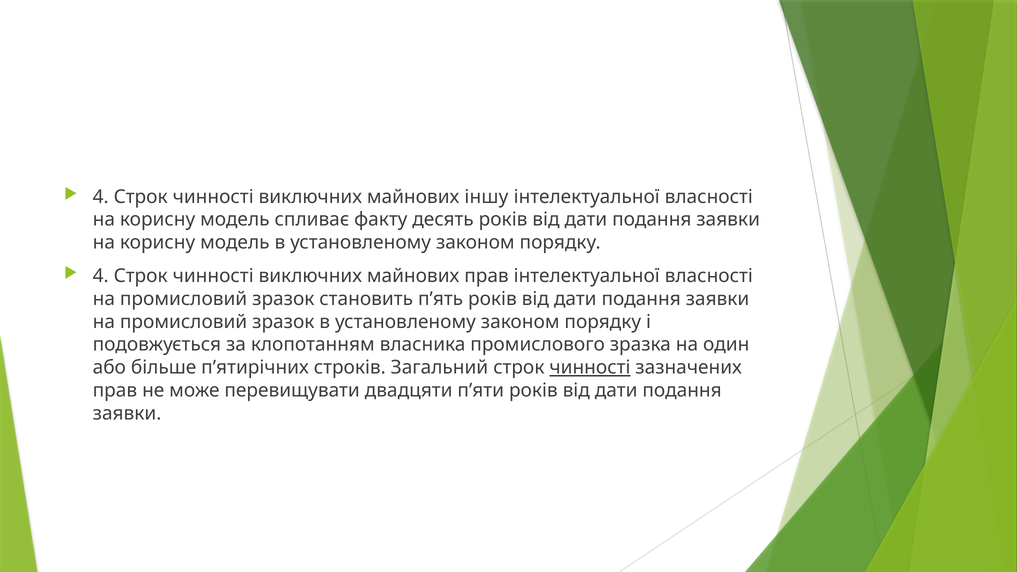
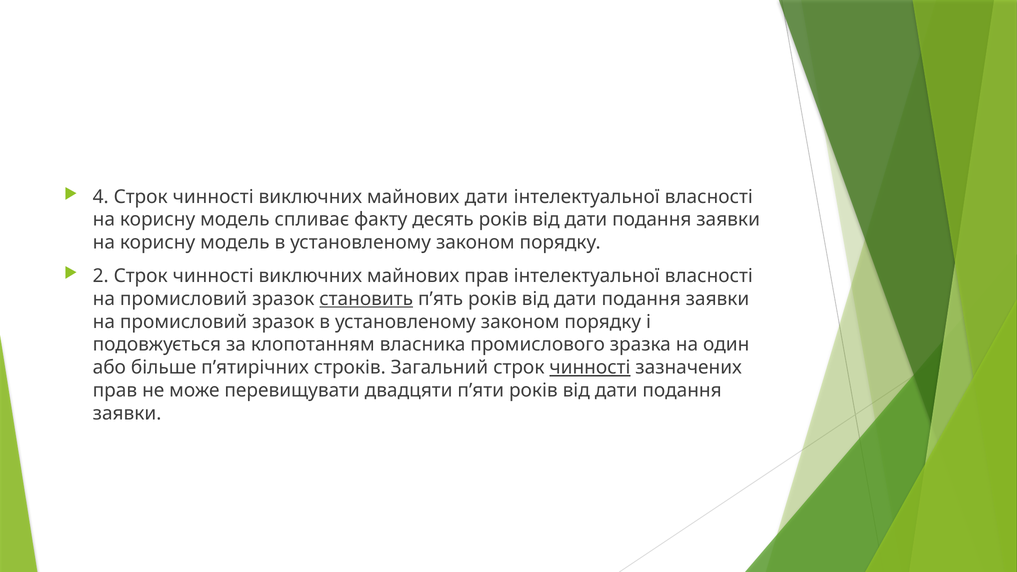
майнових іншу: іншу -> дати (486, 197)
4: 4 -> 2 (101, 276)
становить underline: none -> present (366, 299)
